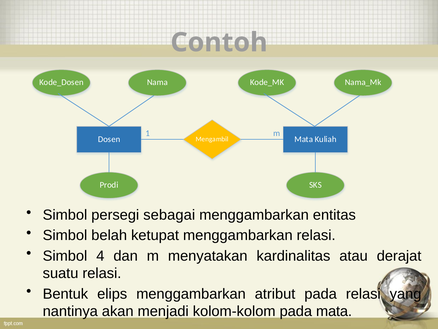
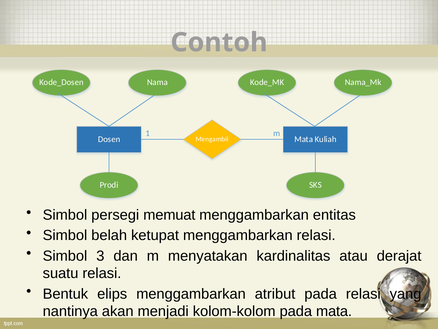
sebagai: sebagai -> memuat (169, 215)
4: 4 -> 3 (100, 255)
